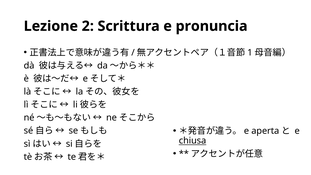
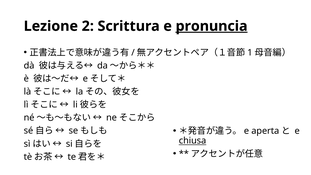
pronuncia underline: none -> present (212, 26)
